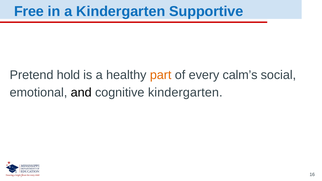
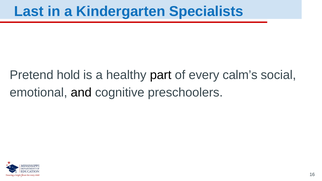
Free: Free -> Last (29, 11)
Supportive: Supportive -> Specialists (206, 11)
part colour: orange -> black (161, 75)
cognitive kindergarten: kindergarten -> preschoolers (185, 92)
